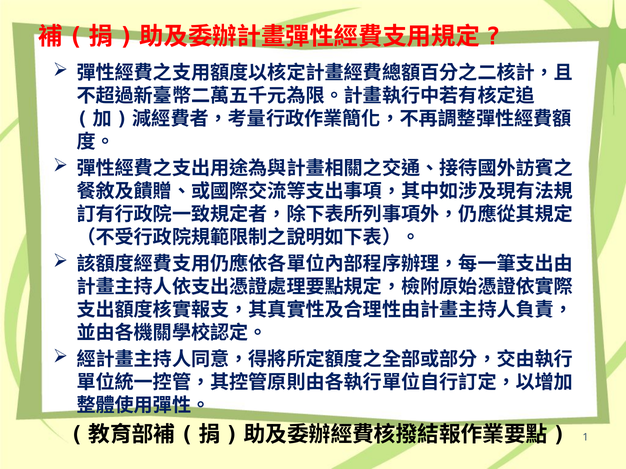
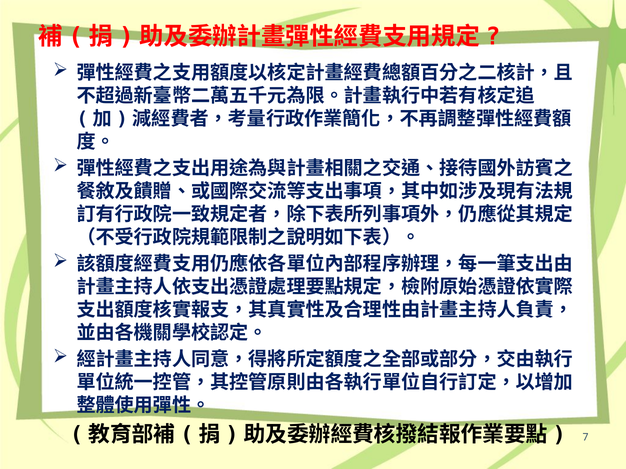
1: 1 -> 7 (585, 438)
